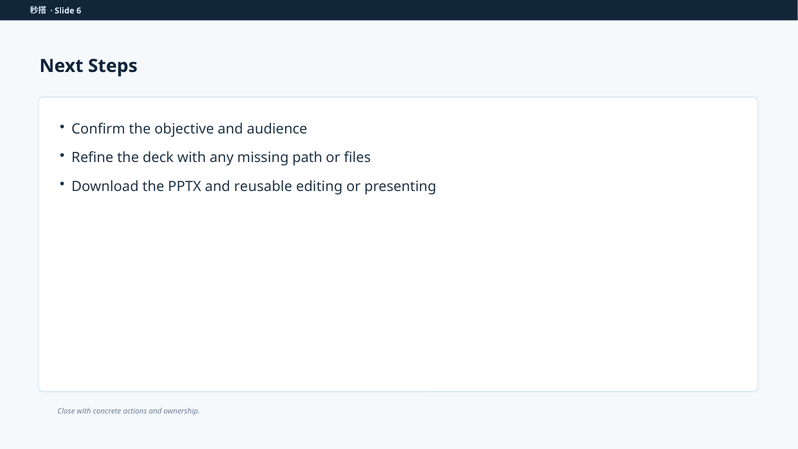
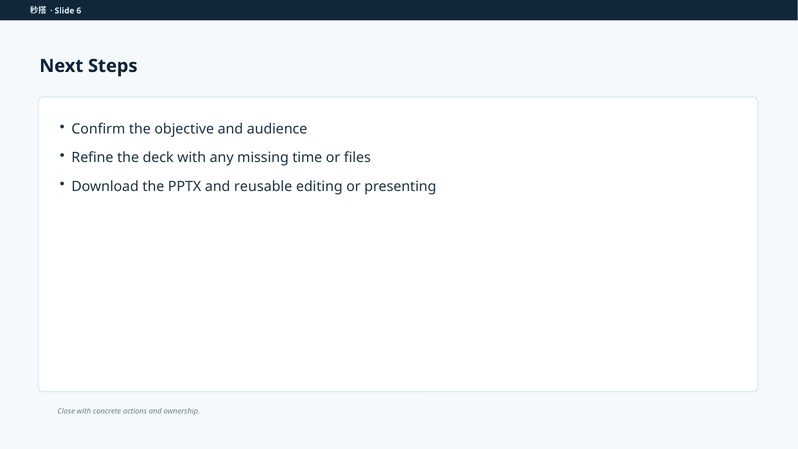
path: path -> time (307, 158)
